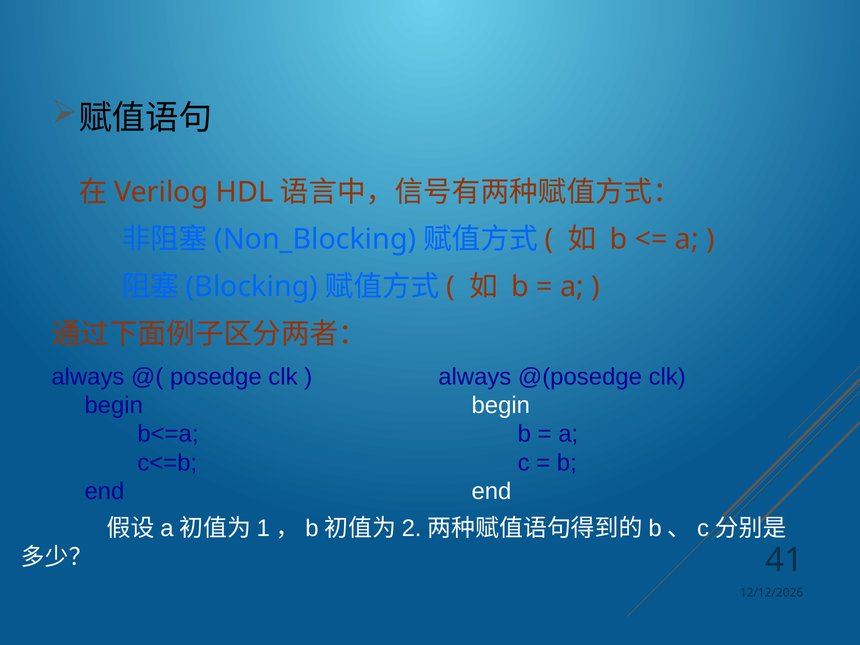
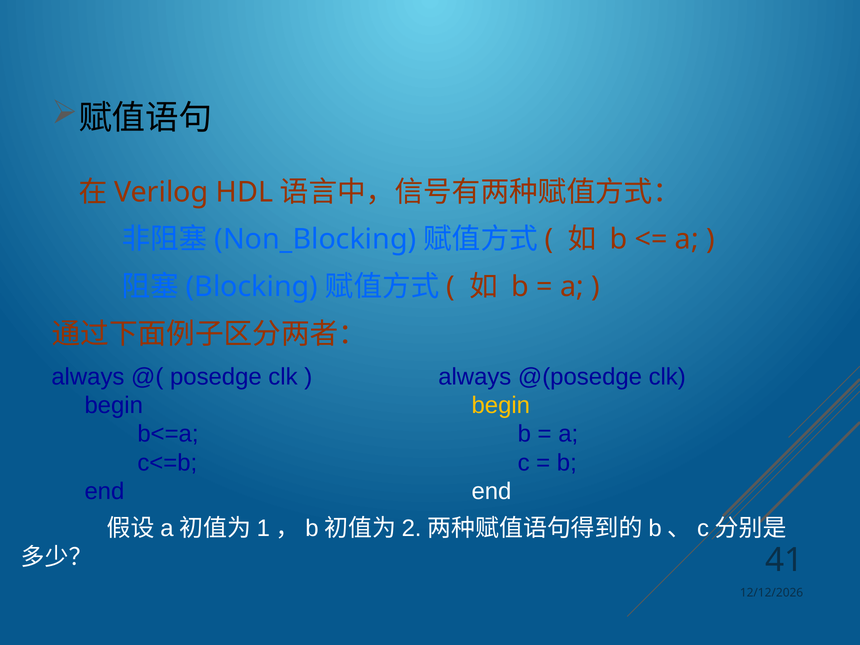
begin colour: white -> yellow (501, 405)
